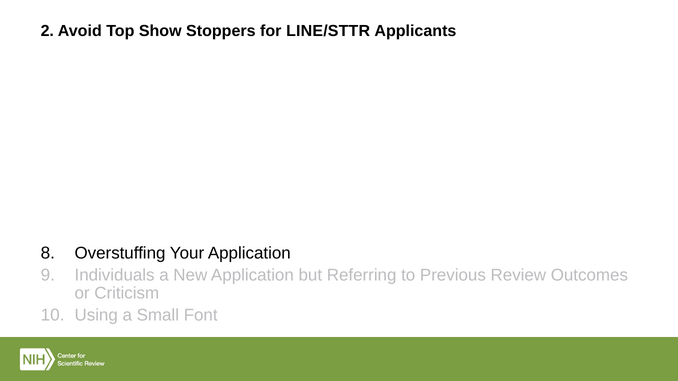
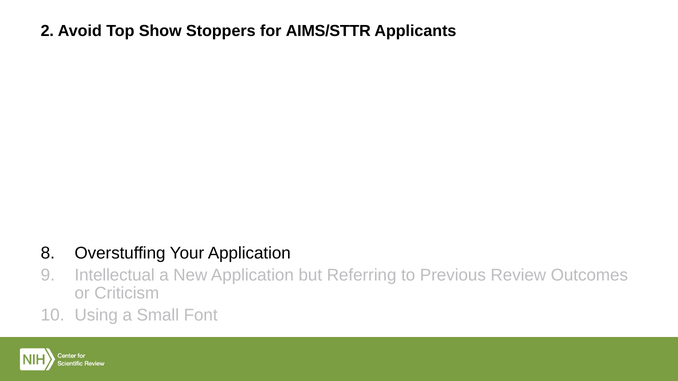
LINE/STTR: LINE/STTR -> AIMS/STTR (328, 31)
Individuals: Individuals -> Intellectual (115, 275)
